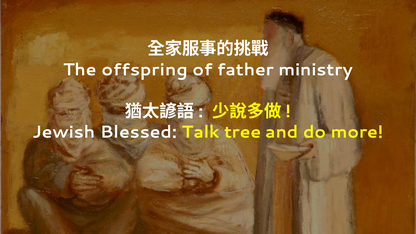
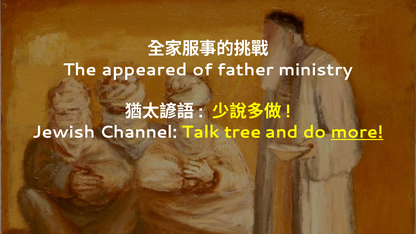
offspring: offspring -> appeared (145, 70)
Blessed: Blessed -> Channel (139, 132)
more underline: none -> present (357, 132)
